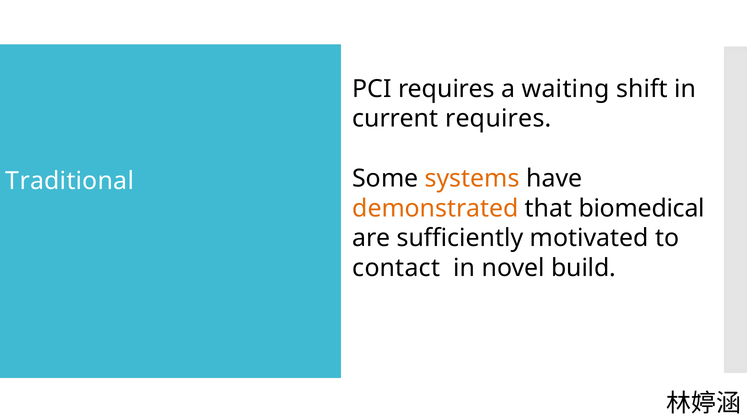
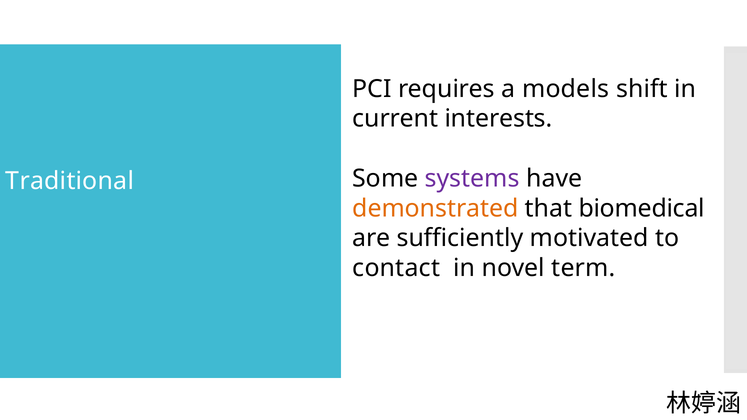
waiting: waiting -> models (566, 89)
current requires: requires -> interests (499, 119)
systems colour: orange -> purple (472, 179)
build: build -> term (584, 268)
